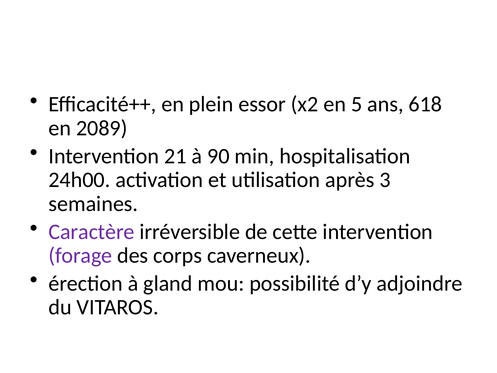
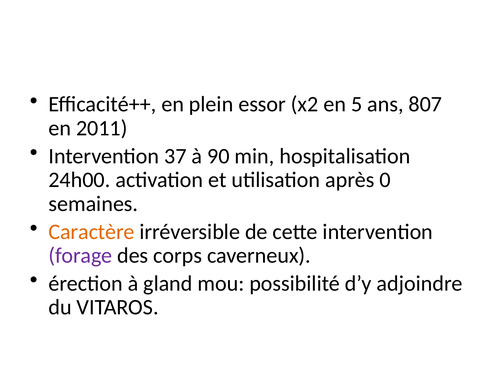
618: 618 -> 807 (425, 104)
2089: 2089 -> 2011 (102, 128)
21: 21 -> 37 (175, 156)
3: 3 -> 0 (385, 180)
Caractère colour: purple -> orange (92, 232)
